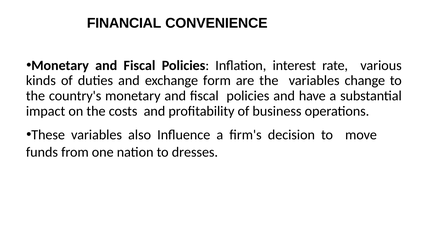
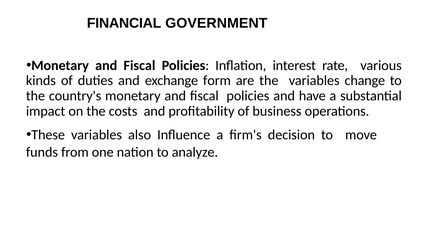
CONVENIENCE: CONVENIENCE -> GOVERNMENT (216, 23)
dresses: dresses -> analyze (195, 152)
